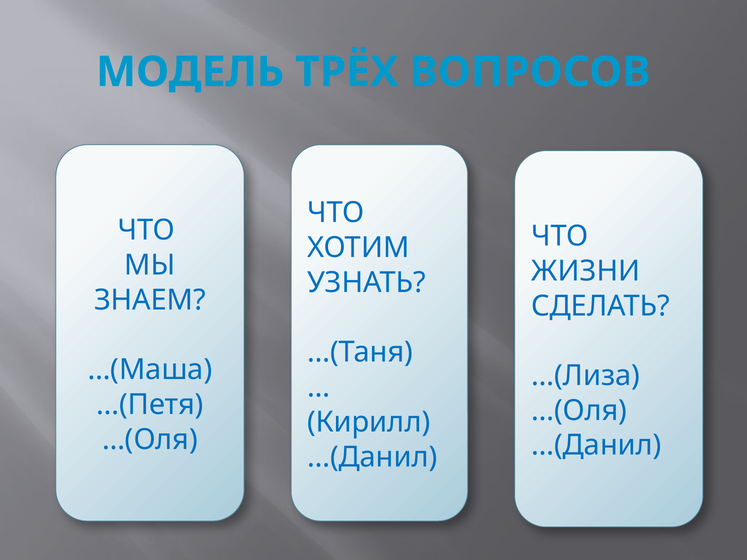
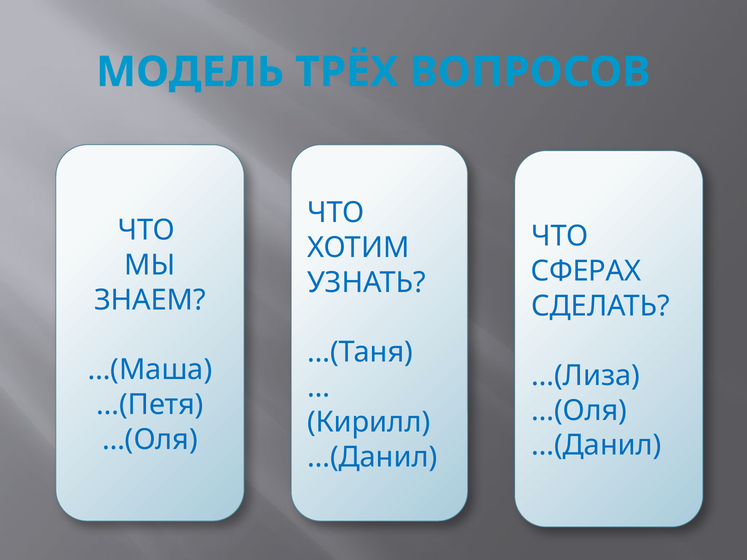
ЖИЗНИ: ЖИЗНИ -> СФЕРАХ (586, 271)
